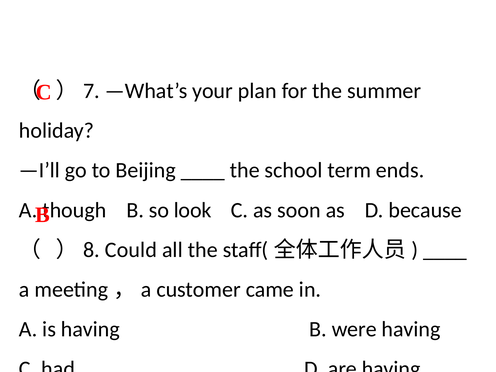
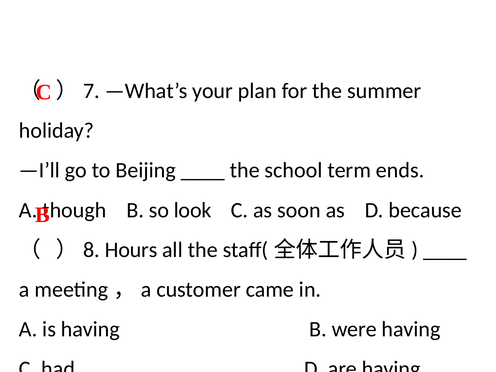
Could: Could -> Hours (131, 250)
